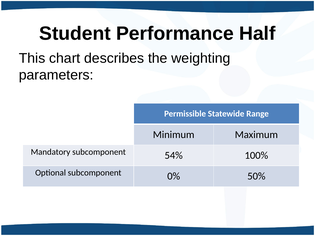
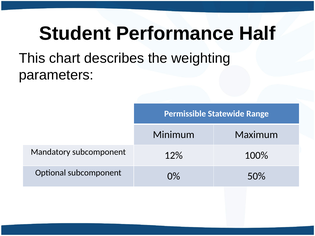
54%: 54% -> 12% (174, 156)
